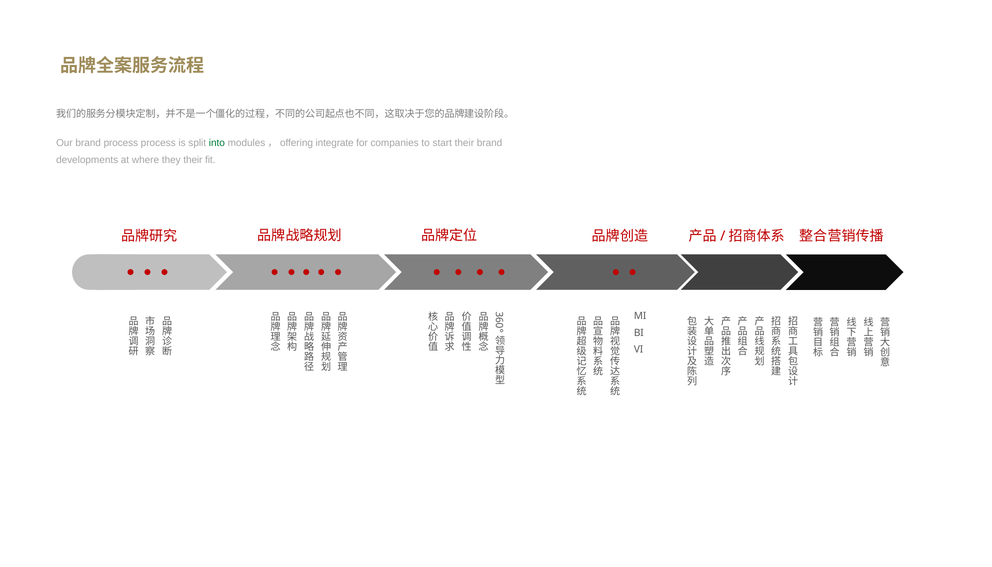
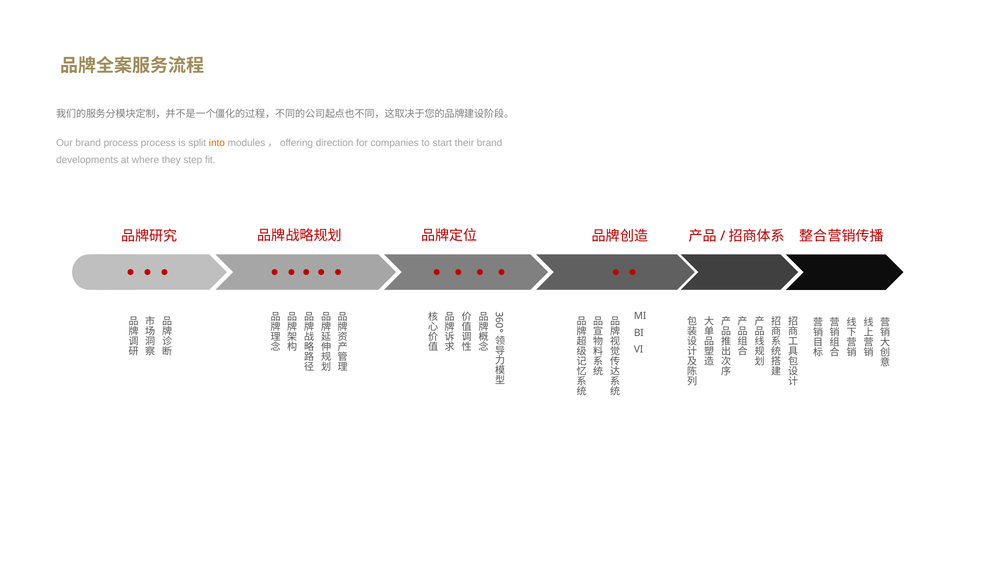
into colour: green -> orange (217, 143)
integrate: integrate -> direction (335, 143)
they their: their -> step (193, 160)
